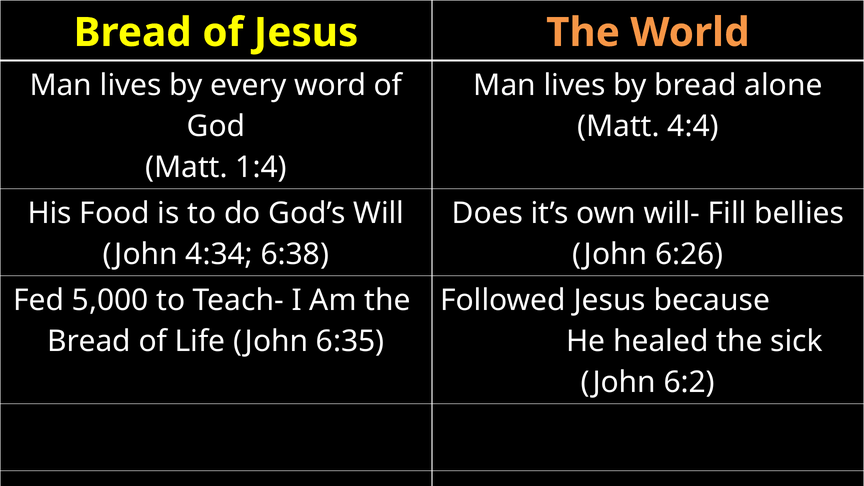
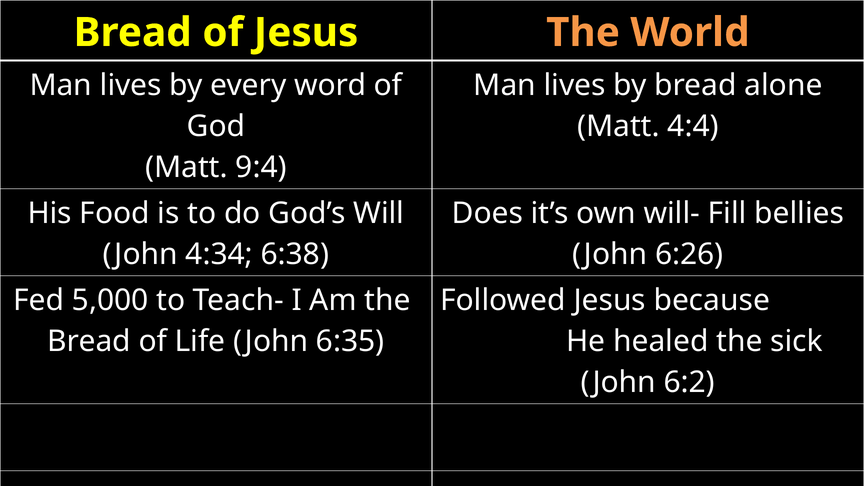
1:4: 1:4 -> 9:4 (261, 167)
